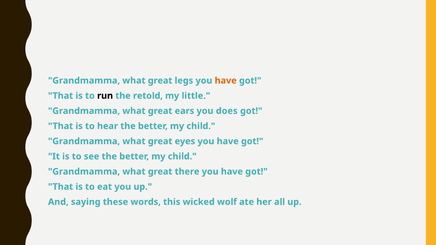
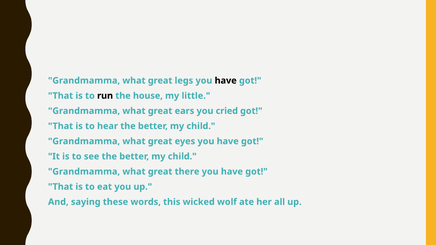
have colour: orange -> black (226, 81)
retold: retold -> house (148, 96)
does: does -> cried (227, 111)
